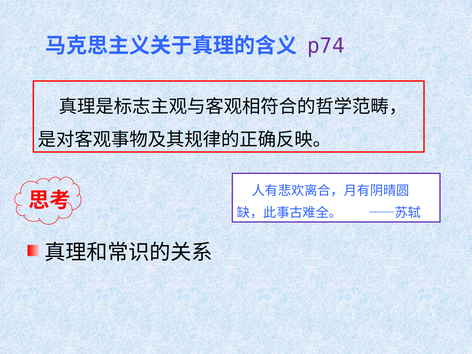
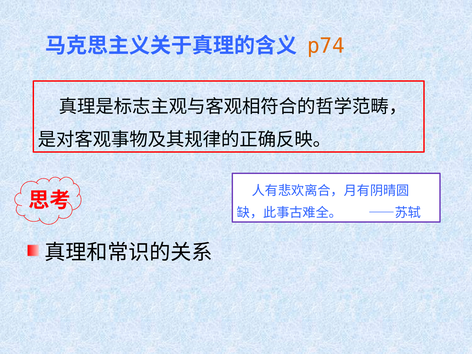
p74 colour: purple -> orange (326, 46)
